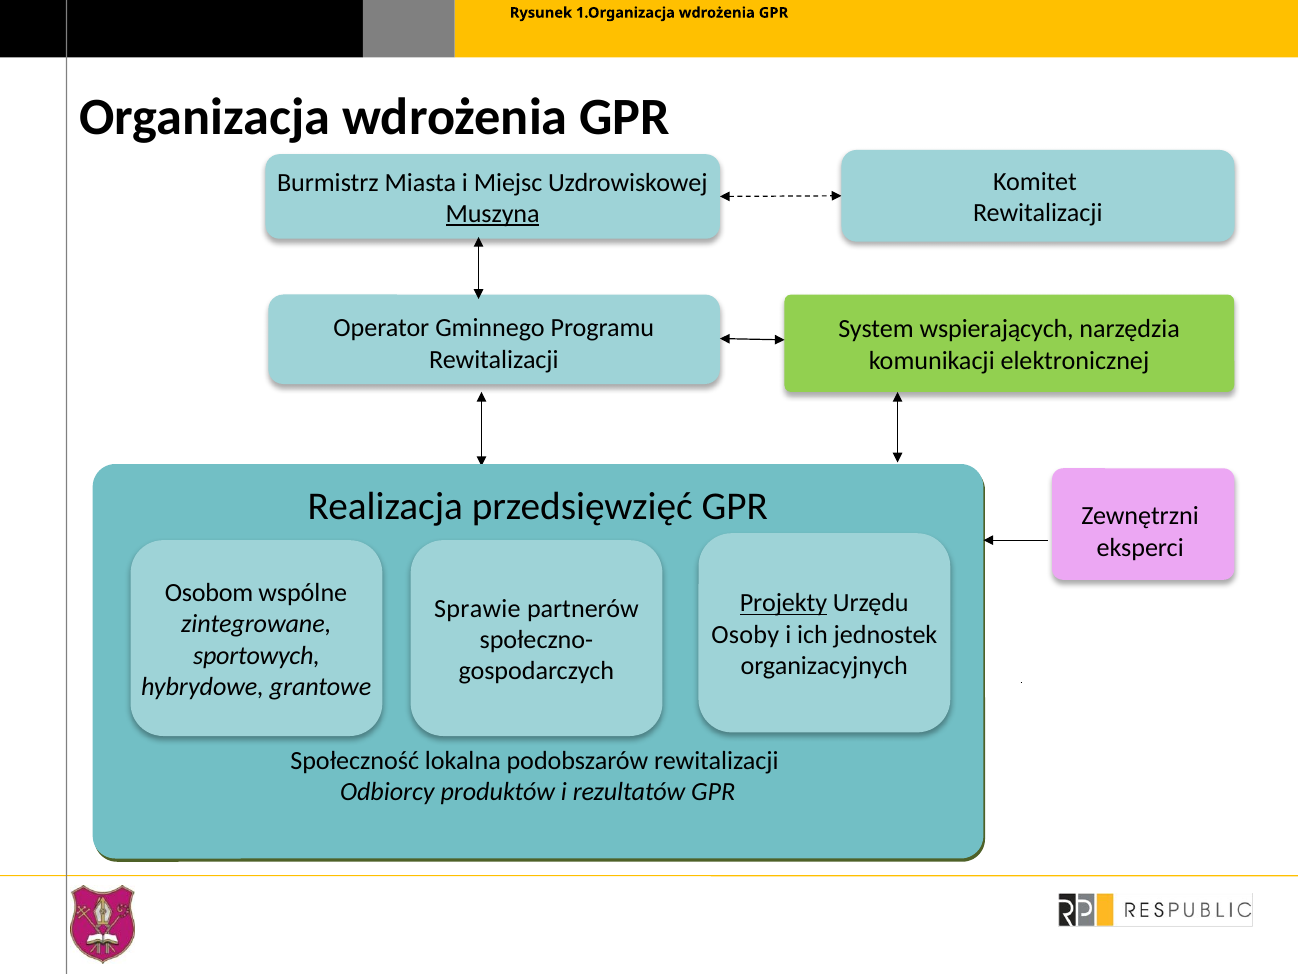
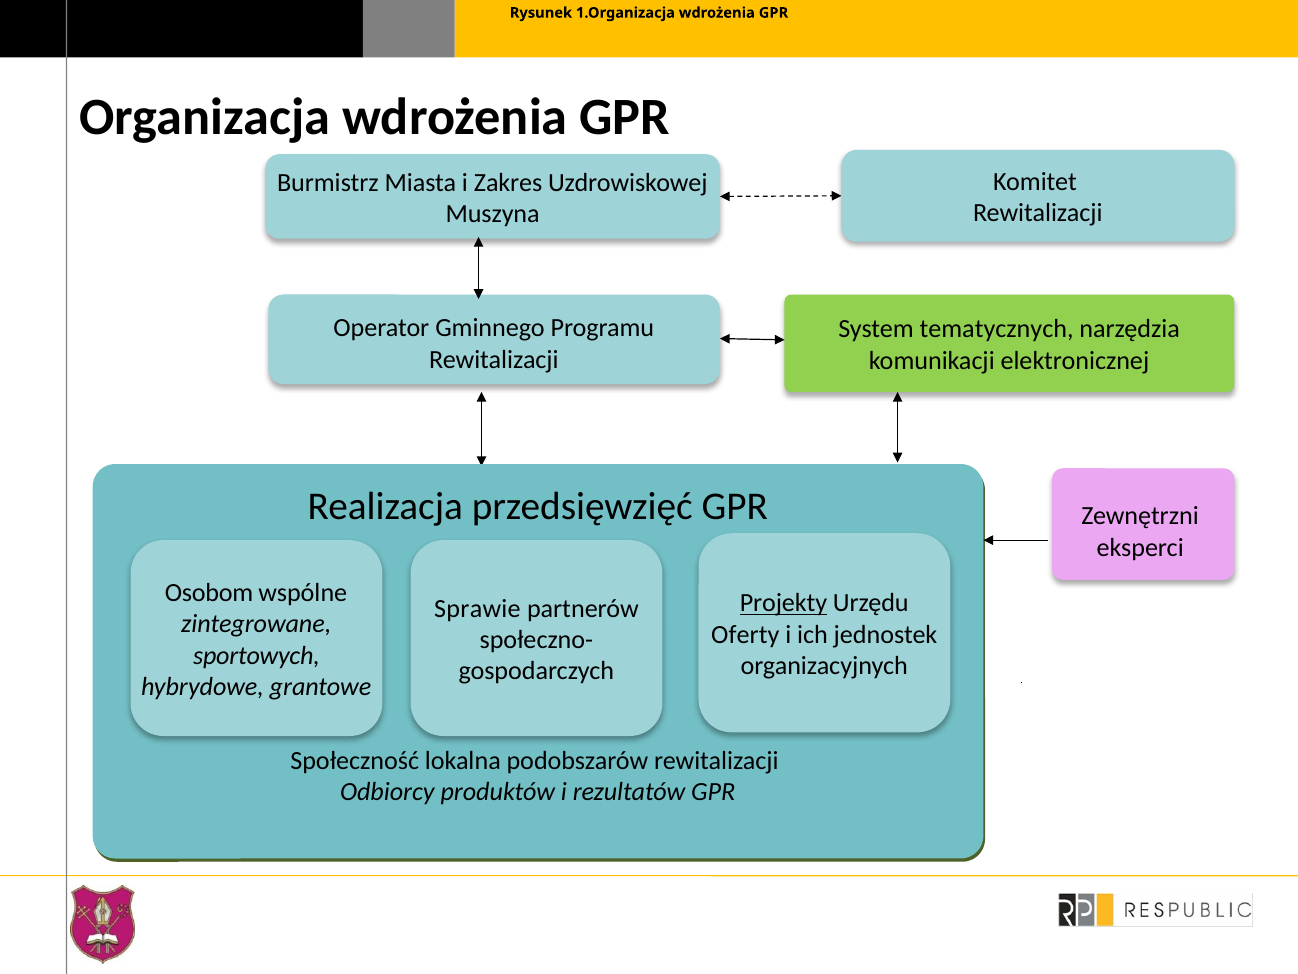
Miejsc: Miejsc -> Zakres (508, 182)
Muszyna underline: present -> none (493, 214)
wspierających: wspierających -> tematycznych (997, 329)
Osoby: Osoby -> Oferty (745, 634)
